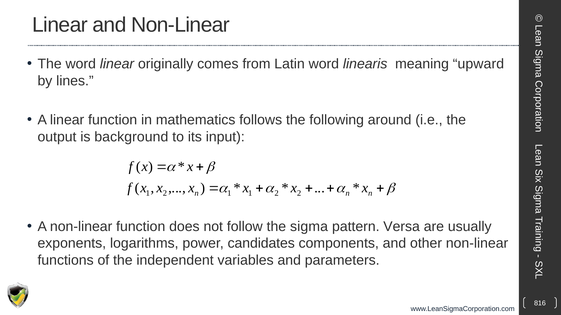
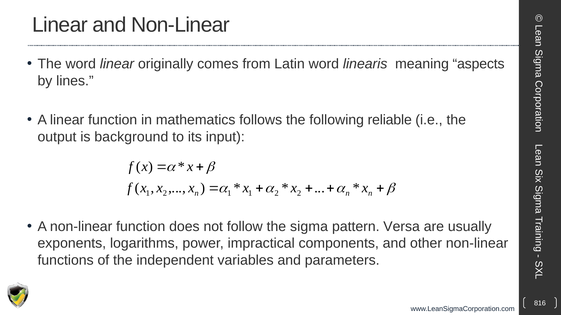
upward: upward -> aspects (479, 64)
around: around -> reliable (390, 120)
candidates: candidates -> impractical (261, 244)
